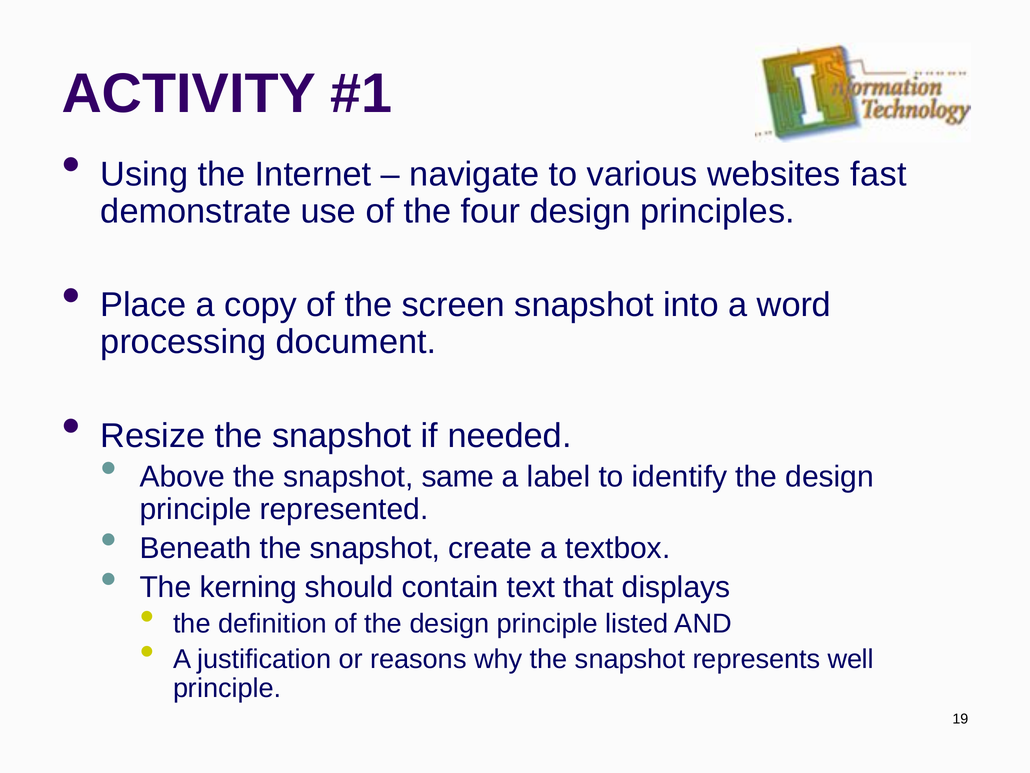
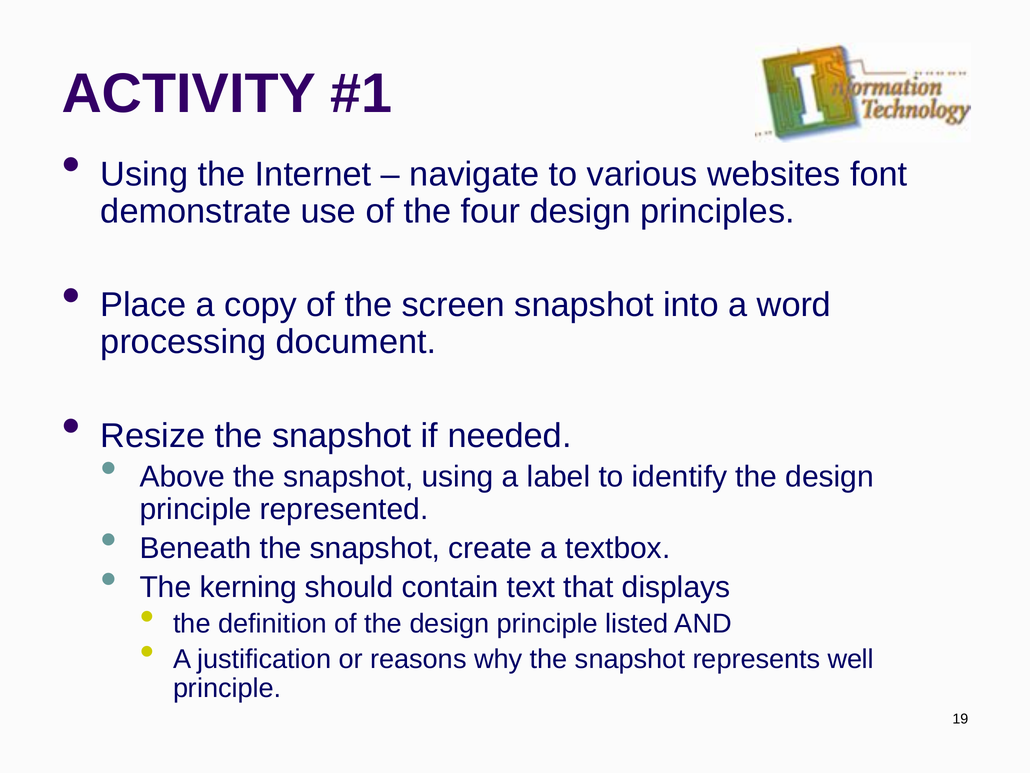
fast: fast -> font (879, 174)
snapshot same: same -> using (458, 476)
